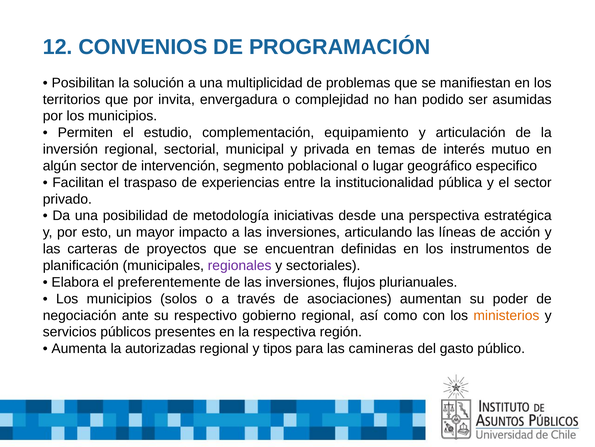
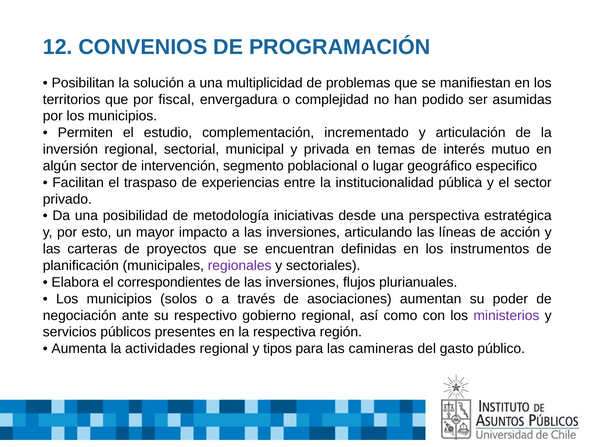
invita: invita -> fiscal (176, 99)
equipamiento: equipamiento -> incrementado (367, 132)
preferentemente: preferentemente -> correspondientes (169, 282)
ministerios colour: orange -> purple (506, 315)
autorizadas: autorizadas -> actividades (160, 348)
